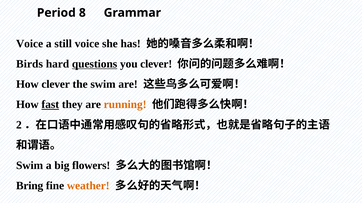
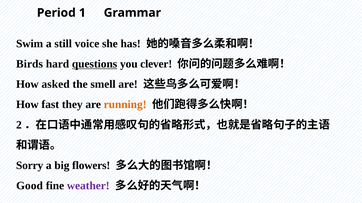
8: 8 -> 1 (82, 13)
Voice: Voice -> Swim (30, 44)
How clever: clever -> asked (56, 84)
the swim: swim -> smell (103, 84)
fast underline: present -> none (50, 105)
Swim: Swim -> Sorry (30, 166)
Bring: Bring -> Good (30, 186)
weather colour: orange -> purple (88, 186)
